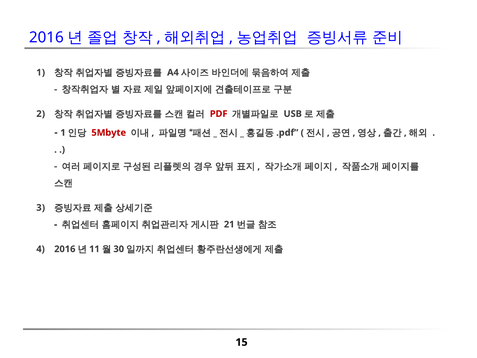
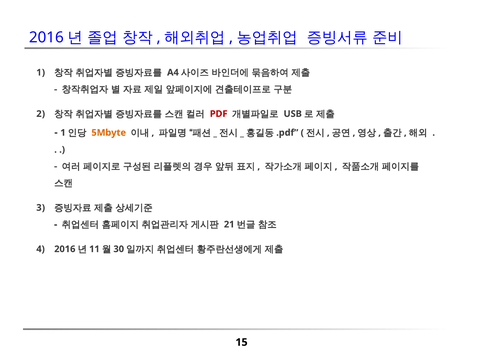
5Mbyte colour: red -> orange (109, 133)
